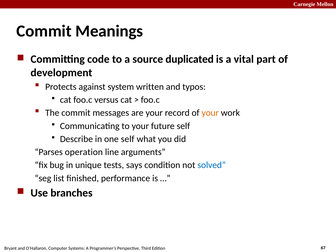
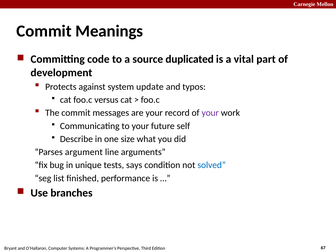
written: written -> update (150, 87)
your colour: orange -> purple (210, 113)
one self: self -> size (128, 139)
operation: operation -> argument (84, 152)
